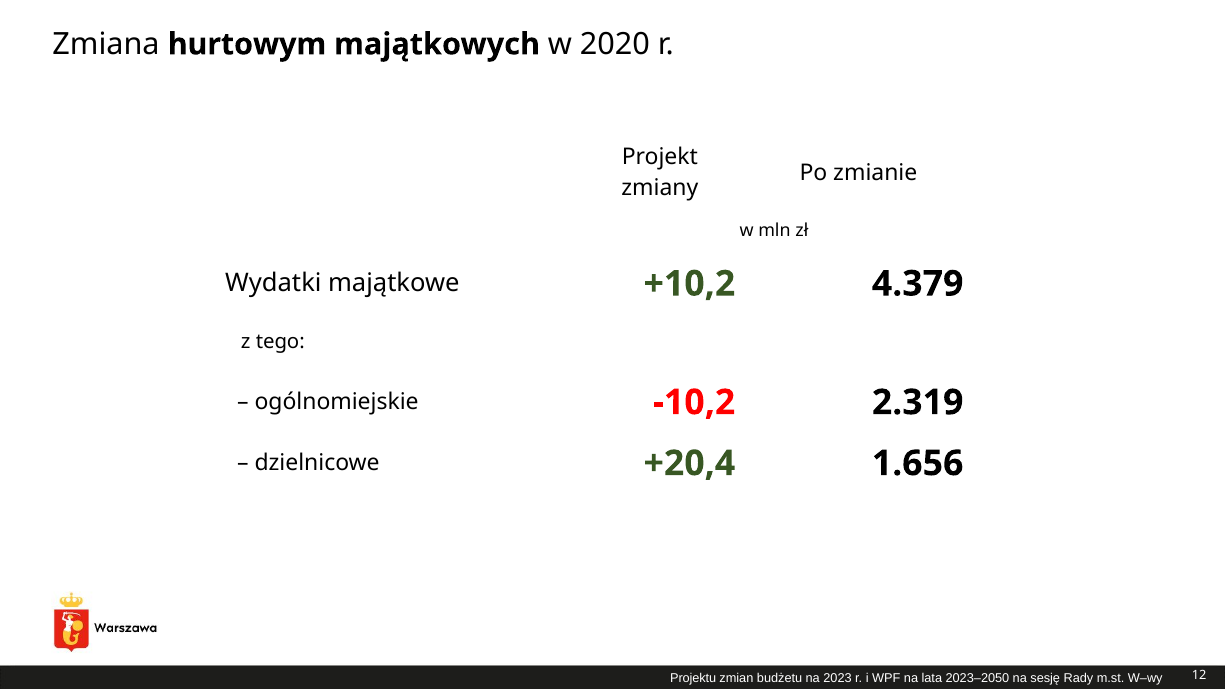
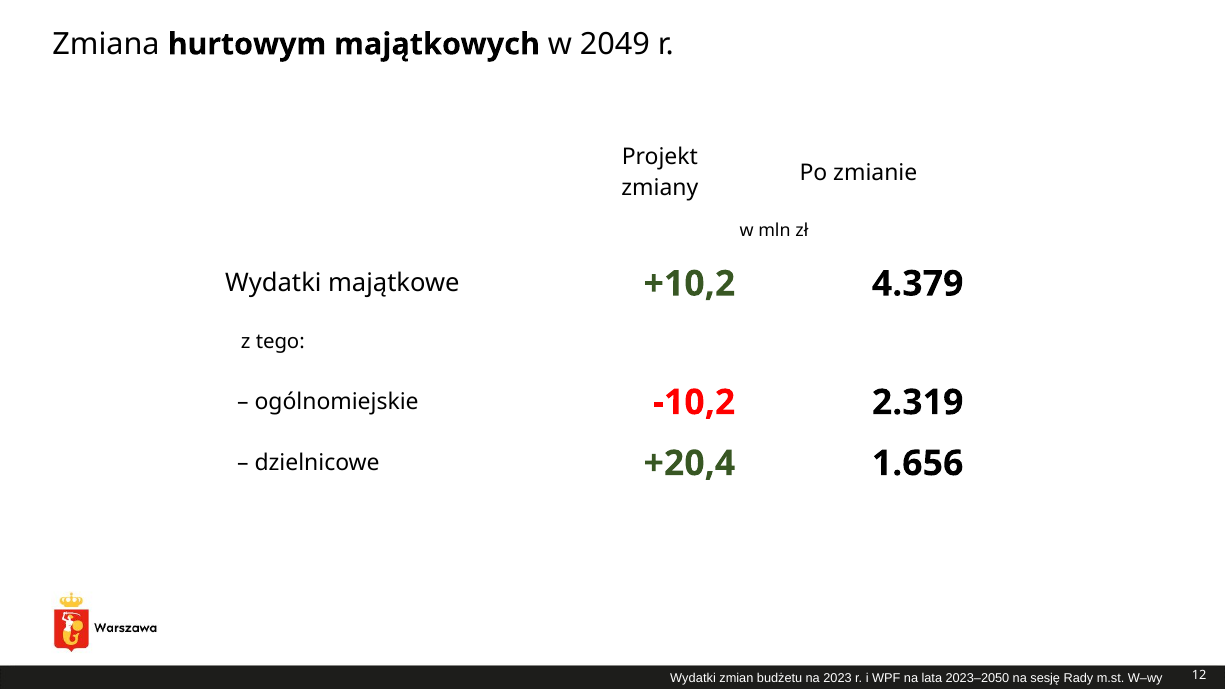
2020: 2020 -> 2049 (615, 44)
Projektu: Projektu -> Wydatki (693, 678)
